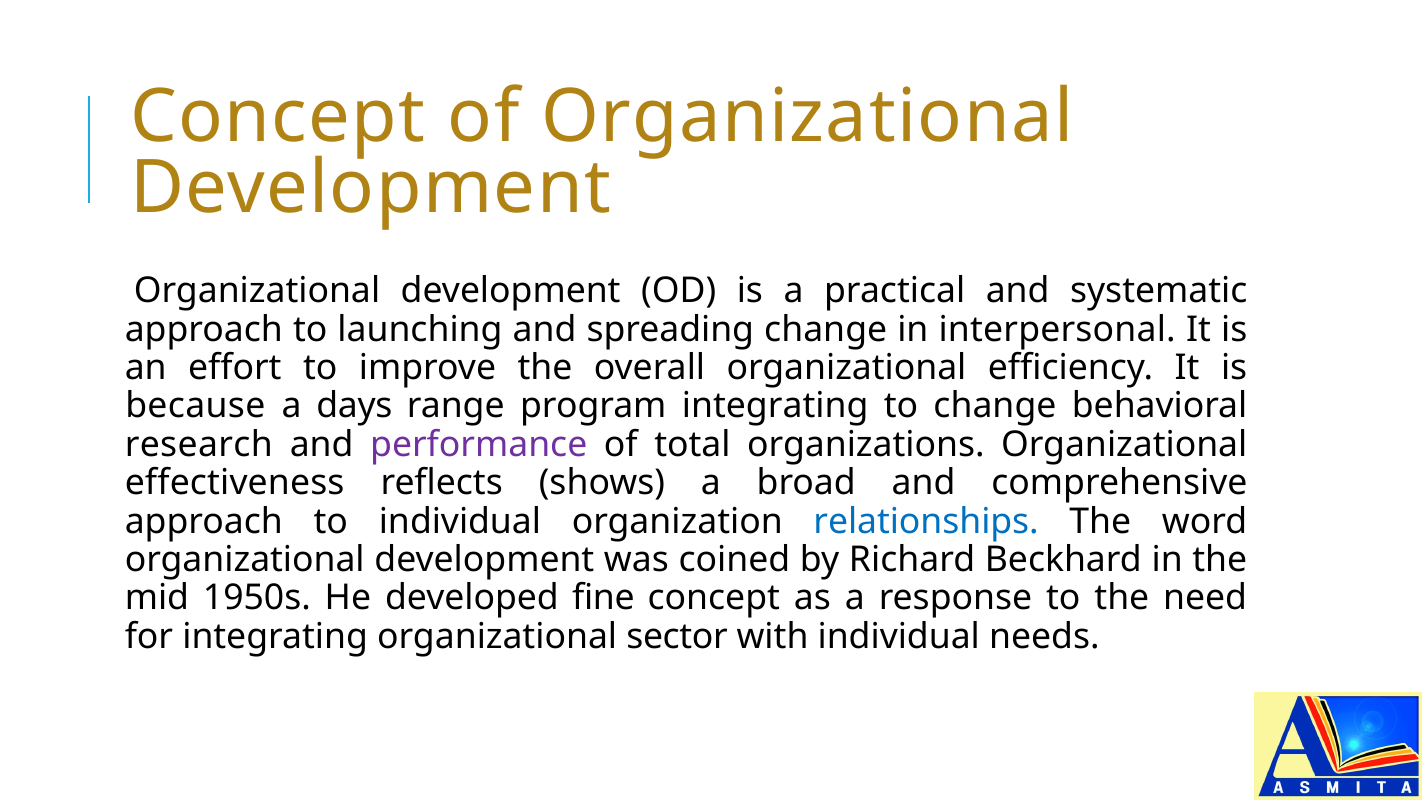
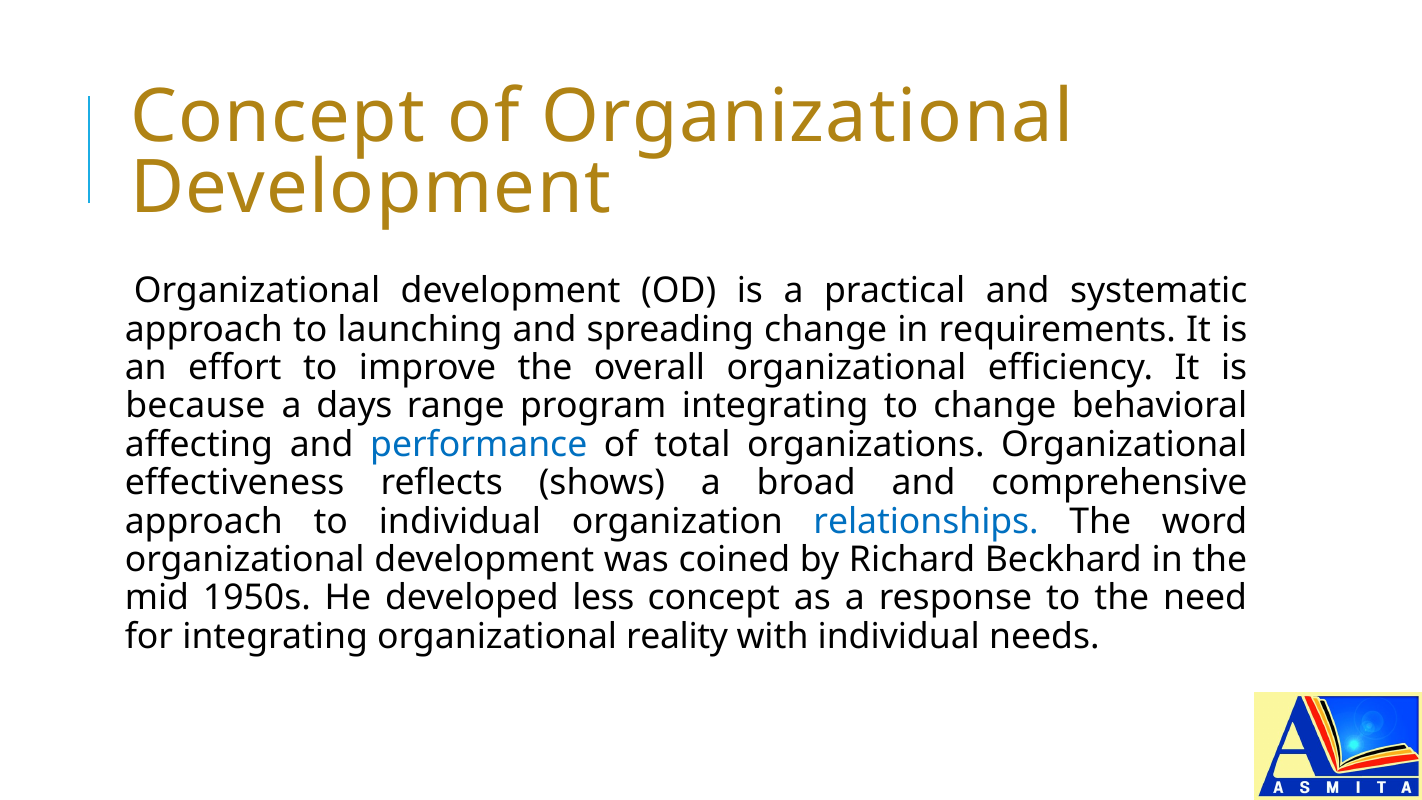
interpersonal: interpersonal -> requirements (1057, 329)
research: research -> affecting (199, 444)
performance colour: purple -> blue (479, 444)
fine: fine -> less (603, 598)
sector: sector -> reality (677, 636)
